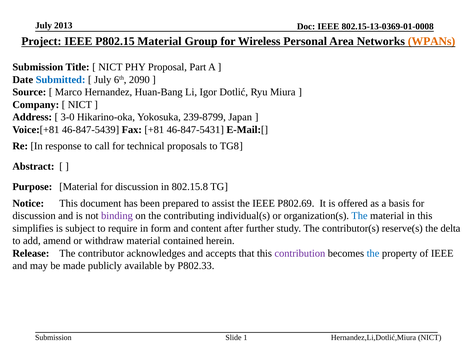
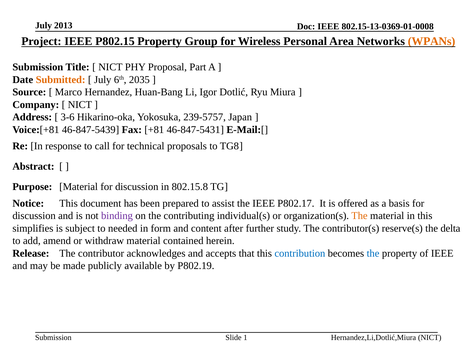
P802.15 Material: Material -> Property (160, 41)
Submitted colour: blue -> orange (61, 80)
2090: 2090 -> 2035 (139, 80)
3-0: 3-0 -> 3-6 (68, 117)
239-8799: 239-8799 -> 239-5757 (205, 117)
P802.69: P802.69 -> P802.17 (296, 203)
The colour: blue -> orange (359, 216)
require: require -> needed (123, 228)
contribution colour: purple -> blue (300, 253)
P802.33: P802.33 -> P802.19 (196, 266)
